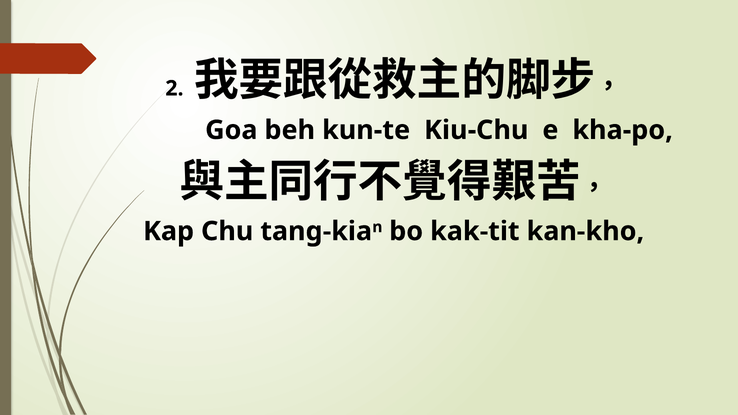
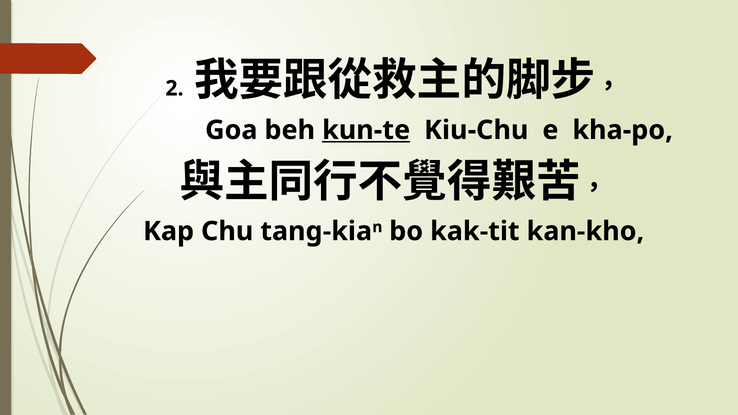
kun-te underline: none -> present (366, 130)
